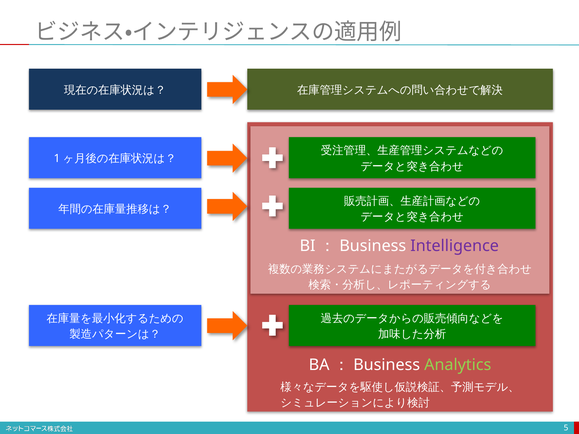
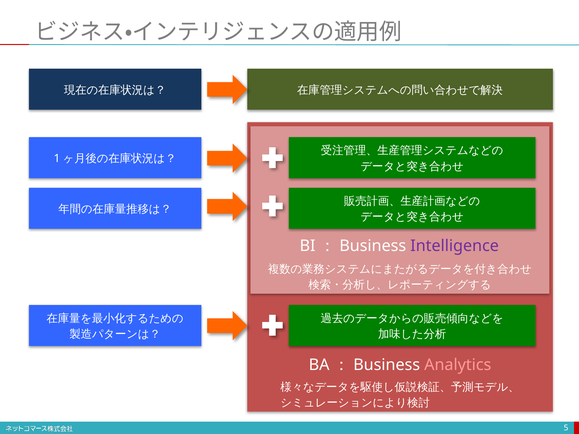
Analytics colour: light green -> pink (458, 365)
